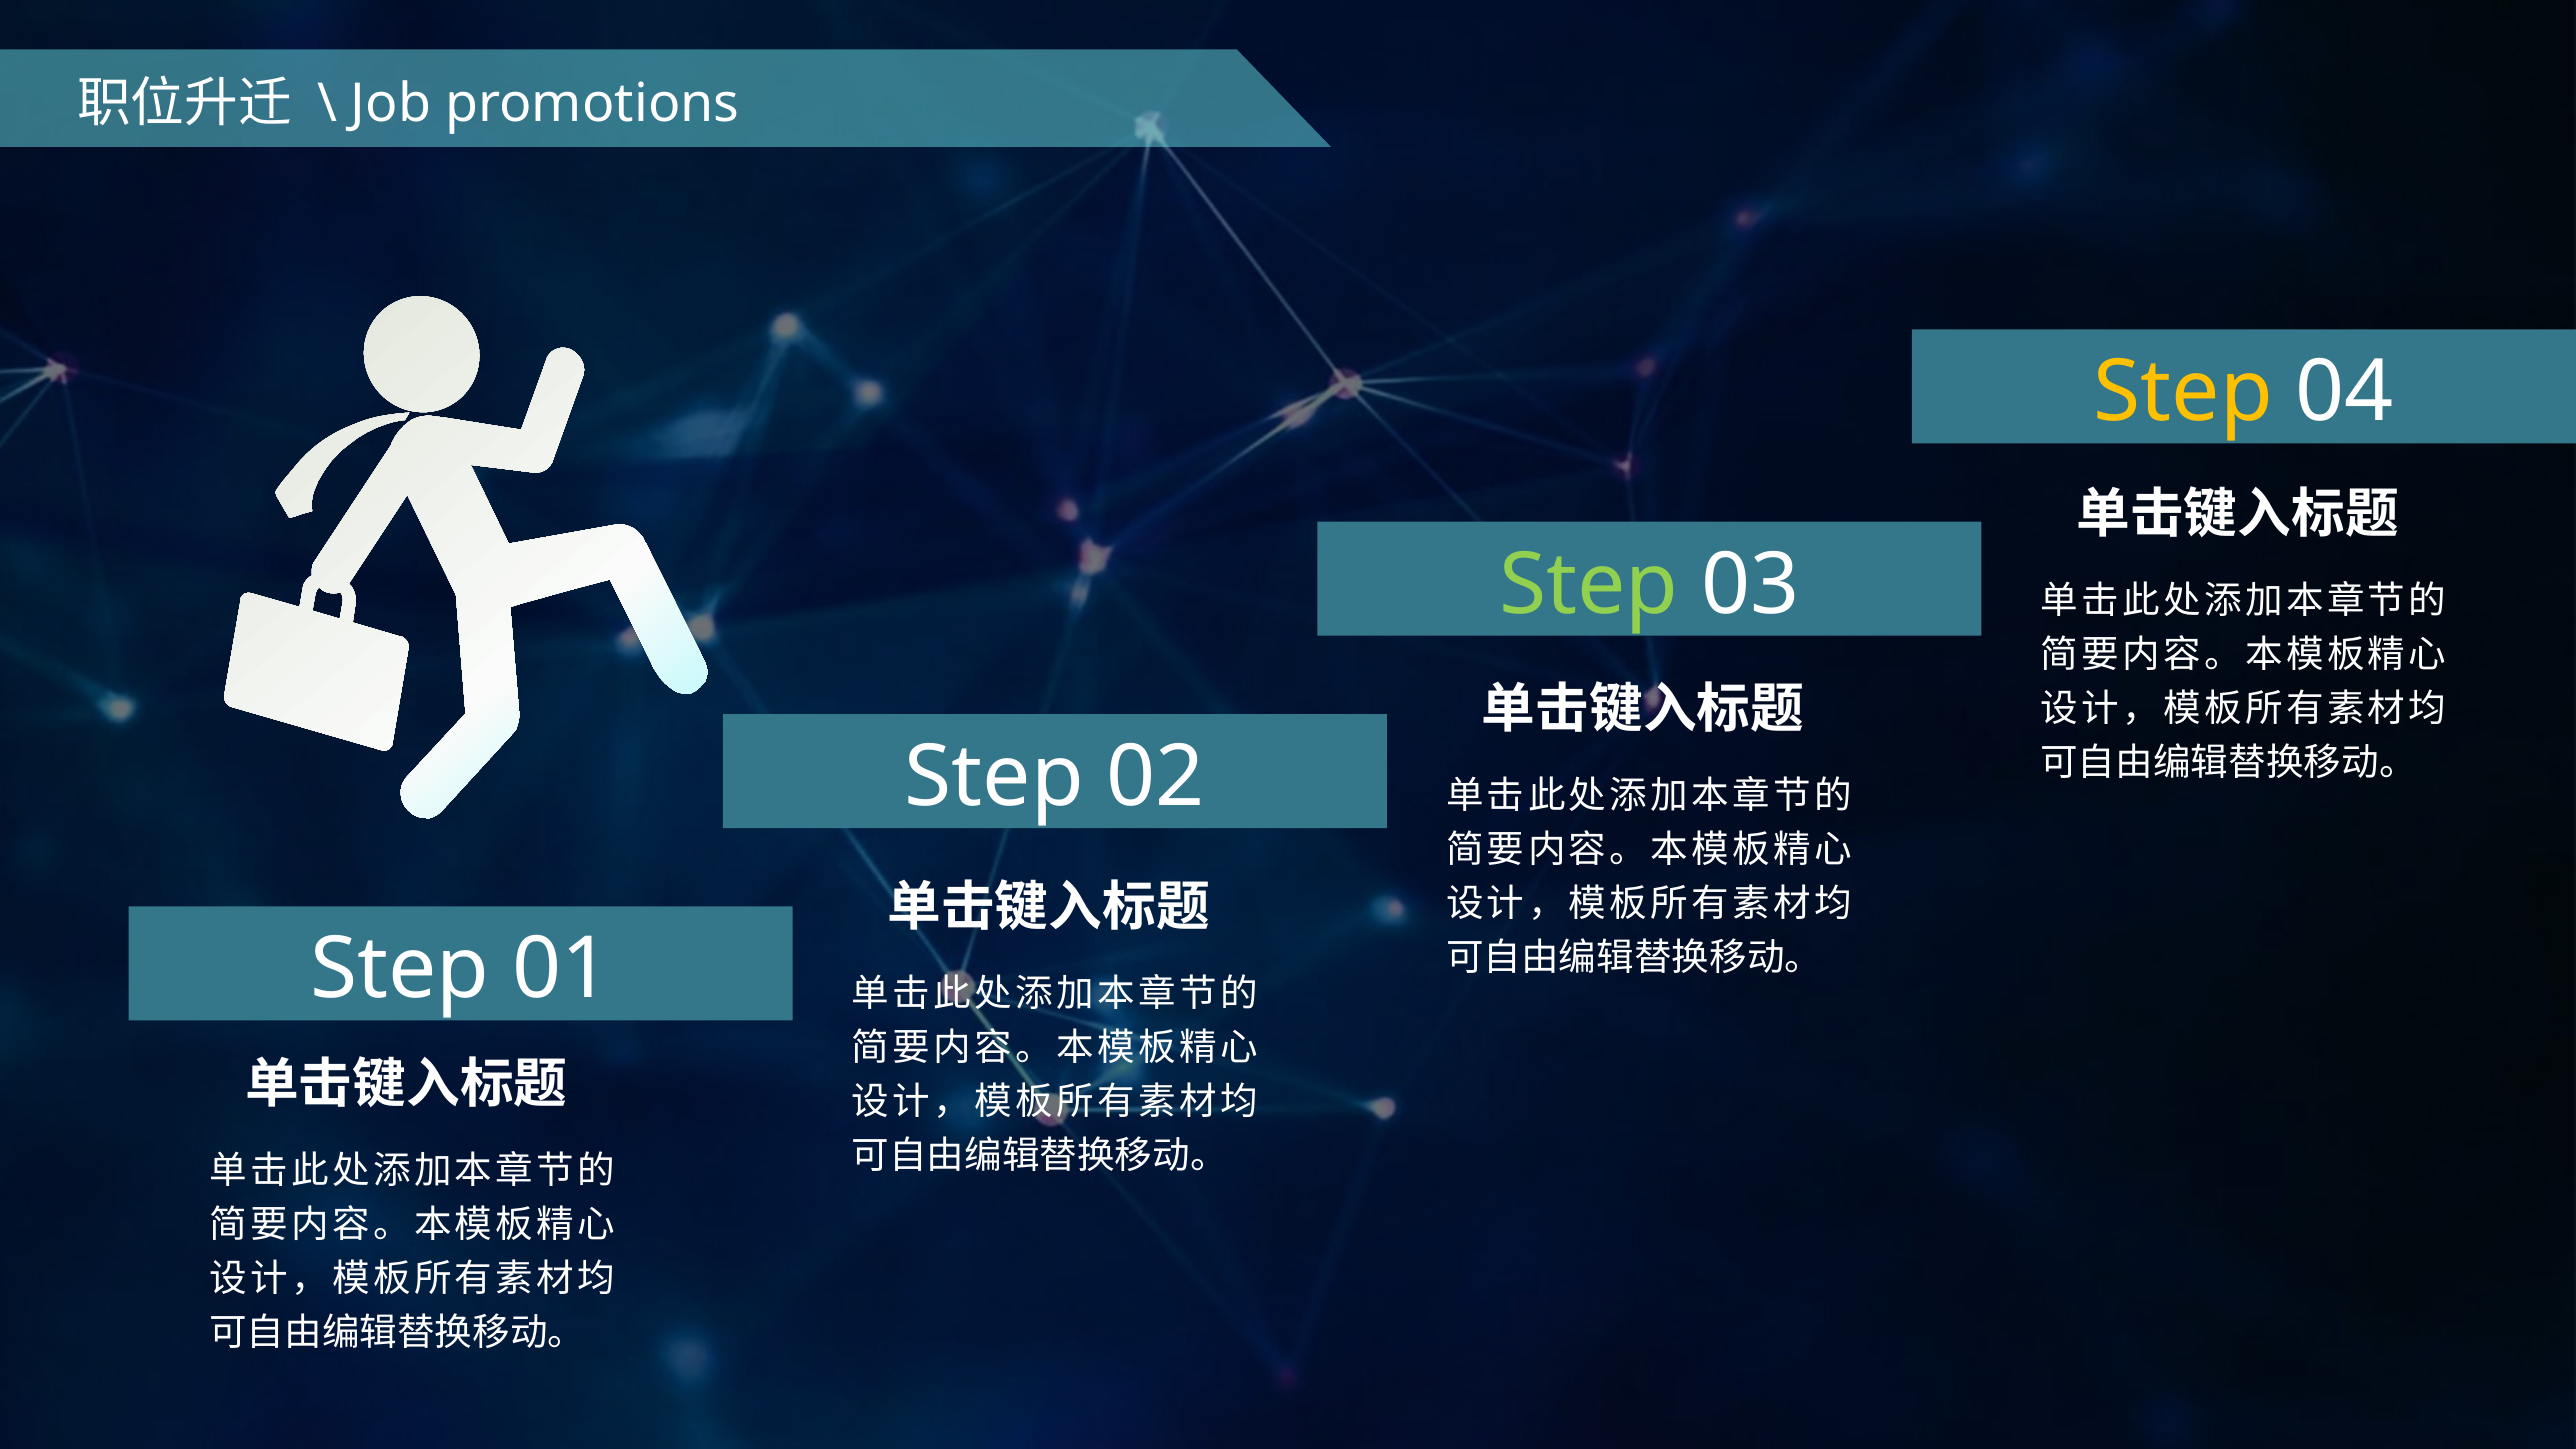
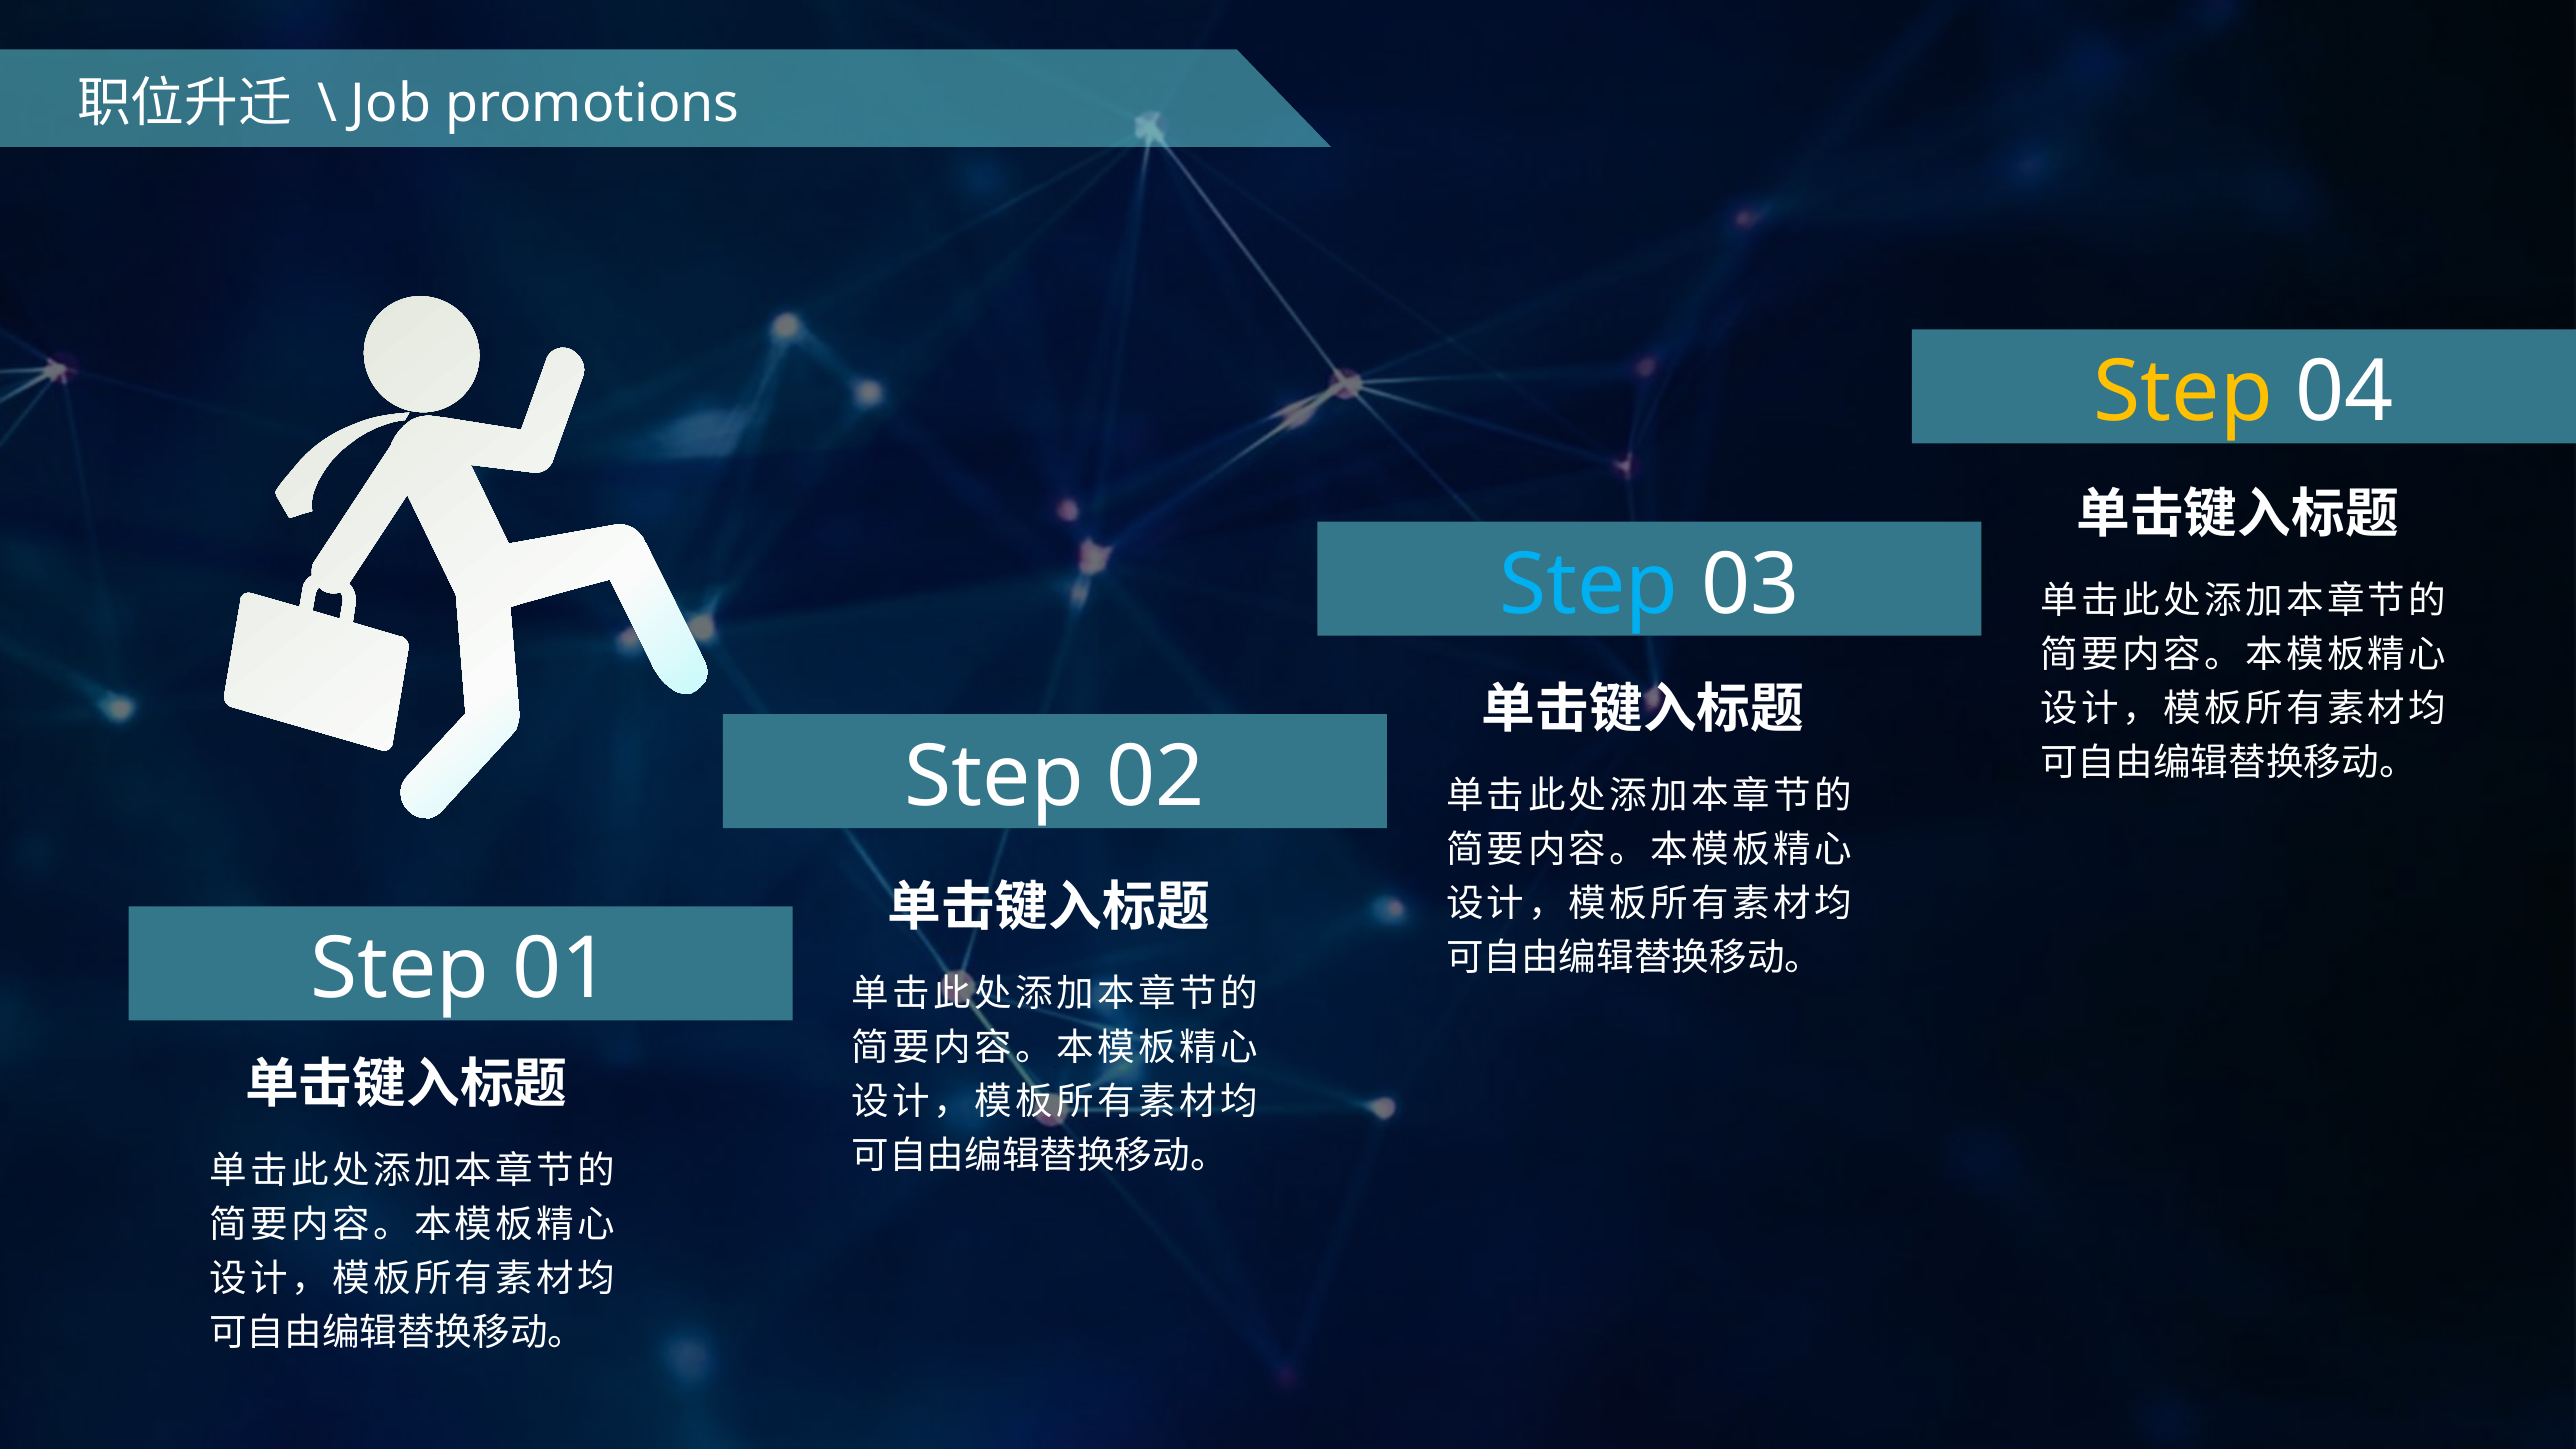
Step colour: light green -> light blue (1589, 585)
